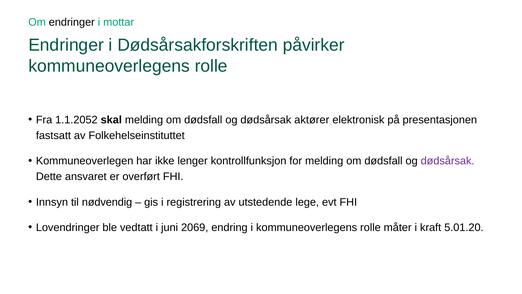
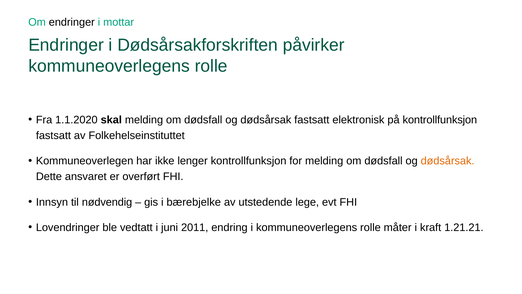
1.1.2052: 1.1.2052 -> 1.1.2020 (76, 120)
dødsårsak aktører: aktører -> fastsatt (312, 120)
på presentasjonen: presentasjonen -> kontrollfunksjon (440, 120)
dødsårsak colour: purple -> orange (448, 161)
registrering: registrering -> bærebjelke (194, 202)
2069: 2069 -> 2011 (195, 227)
5.01.20: 5.01.20 -> 1.21.21 (464, 227)
